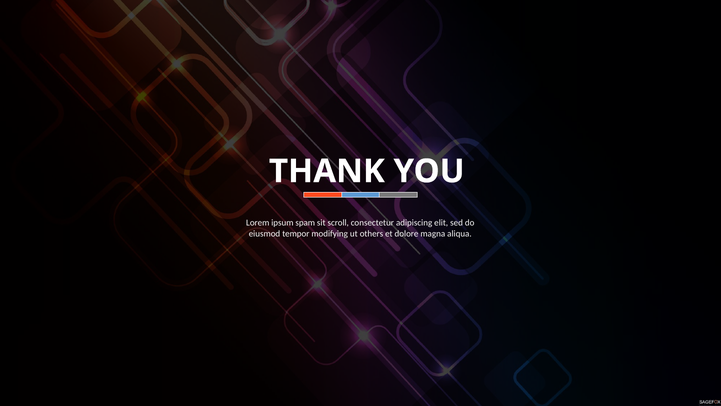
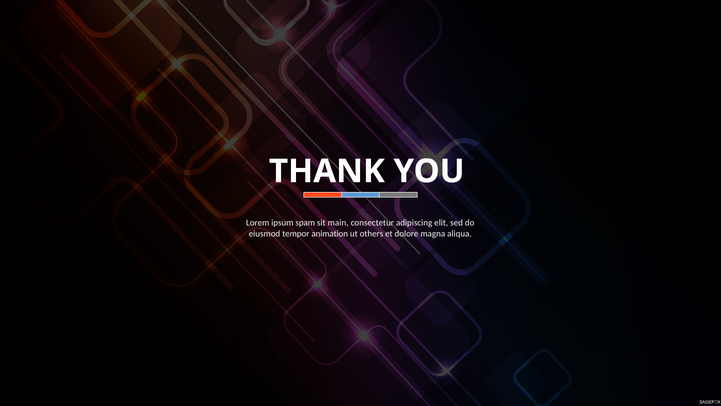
scroll: scroll -> main (338, 223)
modifying: modifying -> animation (330, 233)
